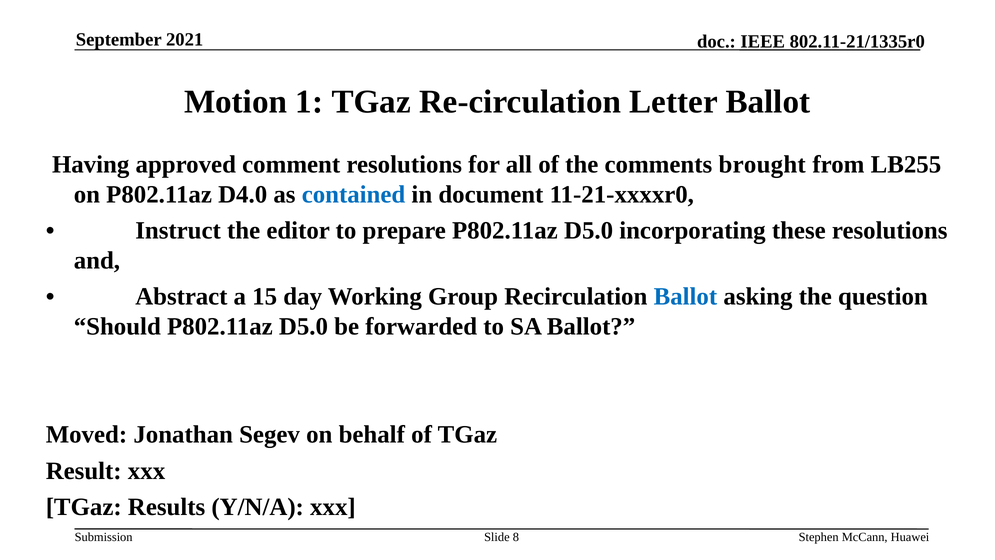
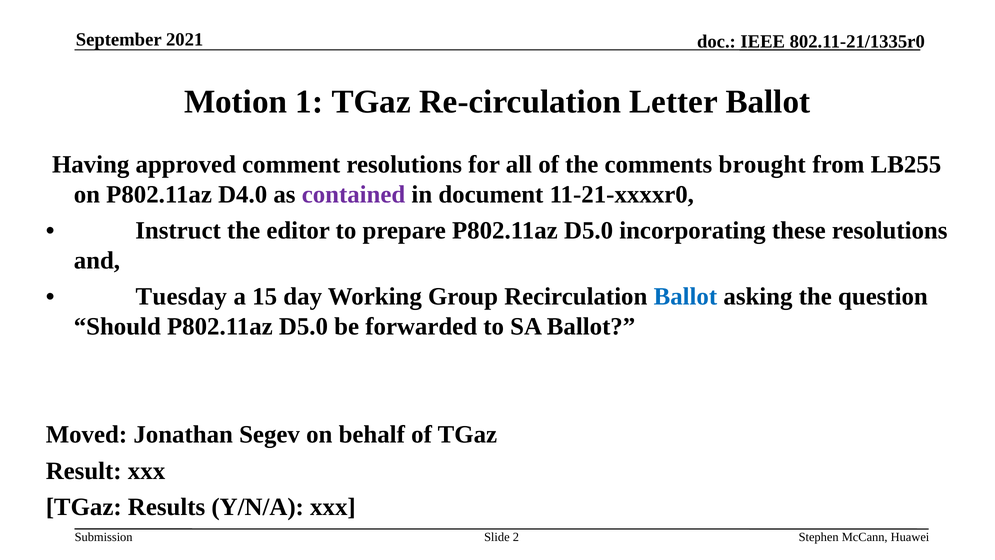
contained colour: blue -> purple (354, 194)
Abstract: Abstract -> Tuesday (181, 296)
8: 8 -> 2 (516, 537)
